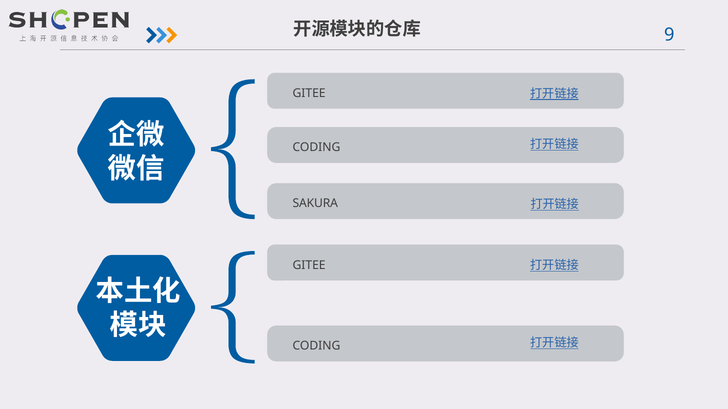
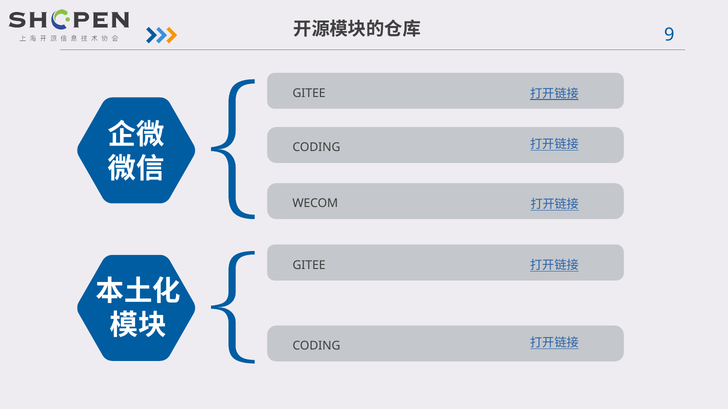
SAKURA: SAKURA -> WECOM (315, 204)
